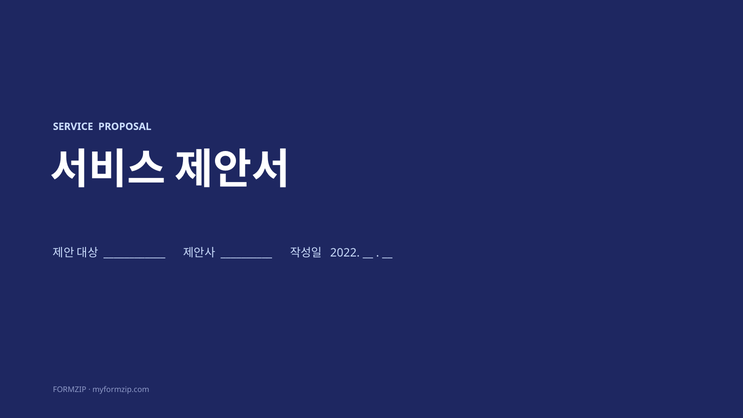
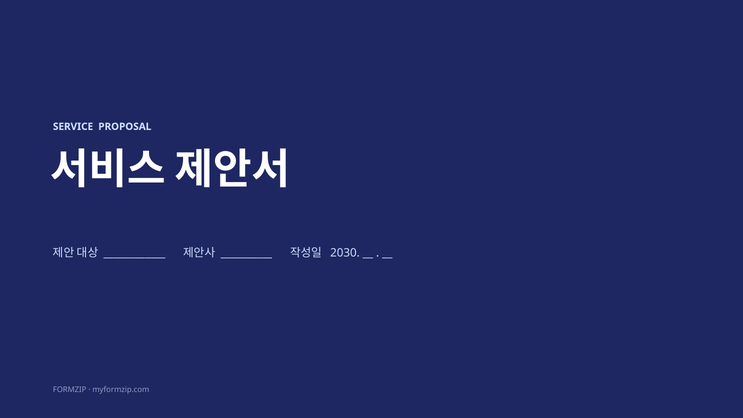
2022: 2022 -> 2030 (345, 253)
